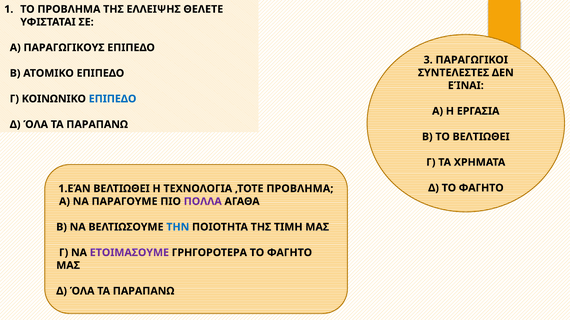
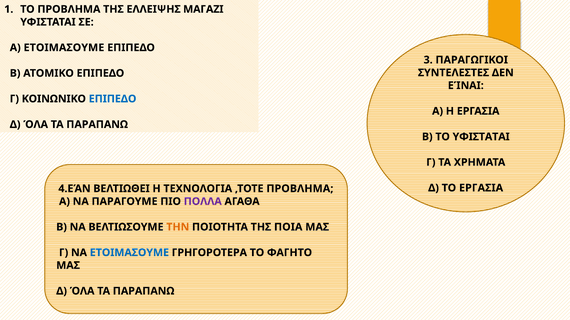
ΘΕΛΕΤΕ: ΘΕΛΕΤΕ -> ΜΑΓΑΖΙ (203, 9)
Α ΠΑΡΑΓΩΓΙΚΟΥΣ: ΠΑΡΑΓΩΓΙΚΟΥΣ -> ΕΤΟΙΜΑΣΟΥΜΕ (64, 48)
ΤΟ ΒΕΛΤΙΩΘΕΙ: ΒΕΛΤΙΩΘΕΙ -> ΥΦΙΣΤΑΤΑΙ (481, 137)
Δ ΤΟ ΦΑΓΗΤΟ: ΦΑΓΗΤΟ -> ΕΡΓΑΣΙΑ (481, 188)
1.ΕΆΝ: 1.ΕΆΝ -> 4.ΕΆΝ (74, 189)
ΤΗΝ colour: blue -> orange (178, 227)
ΤΙΜΗ: ΤΙΜΗ -> ΠΟΙΑ (288, 227)
ΕΤΟΙΜΑΣΟΥΜΕ colour: purple -> blue (129, 253)
